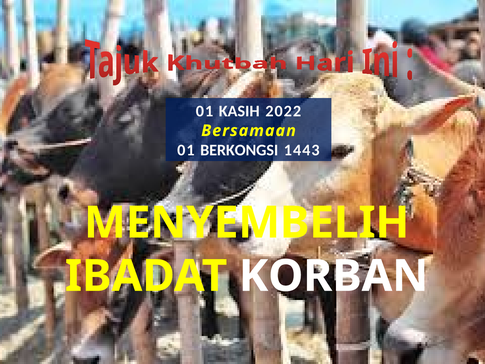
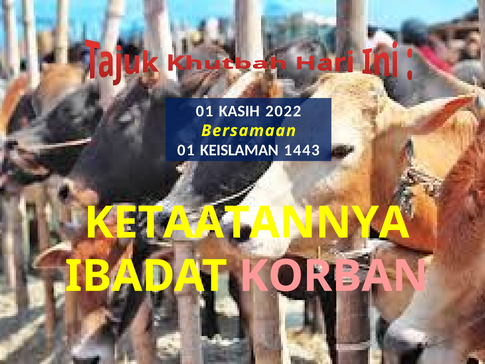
BERKONGSI: BERKONGSI -> KEISLAMAN (239, 150)
MENYEMBELIH: MENYEMBELIH -> KETAATANNYA (247, 223)
KORBAN colour: white -> pink (334, 276)
